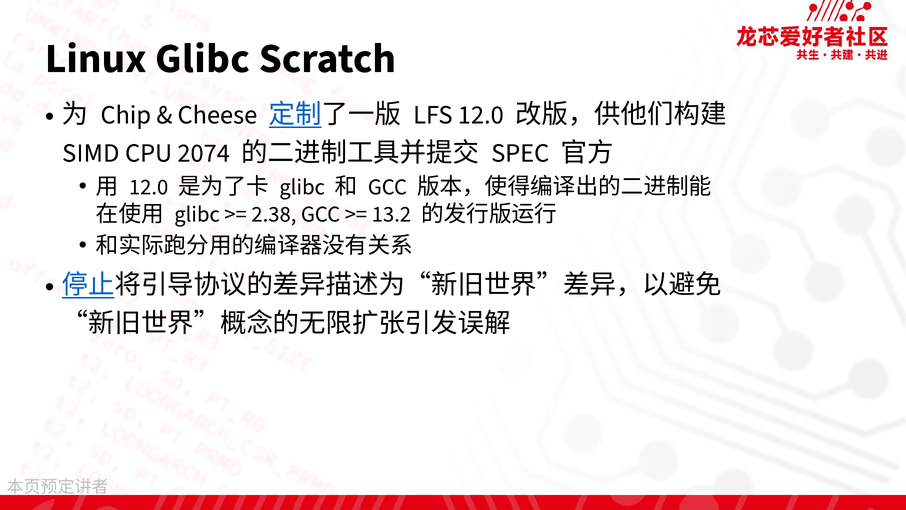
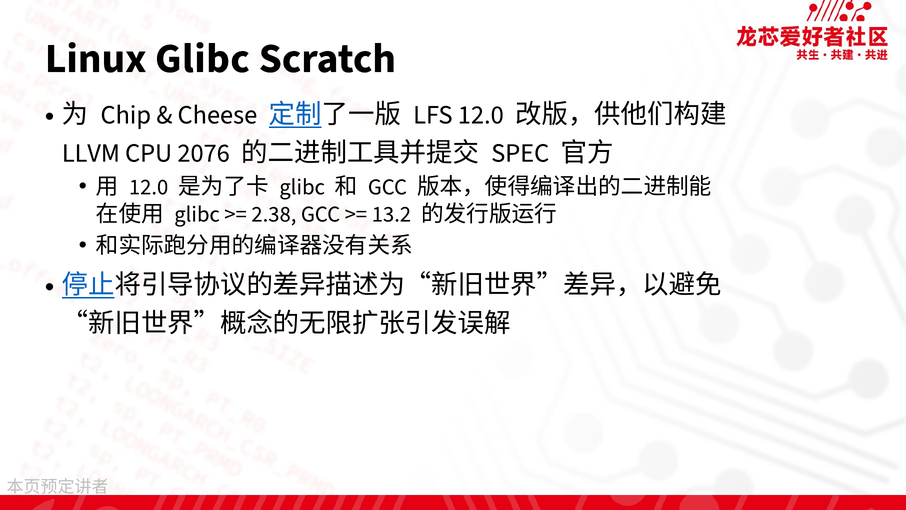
SIMD: SIMD -> LLVM (91, 153)
2074: 2074 -> 2076 (204, 153)
